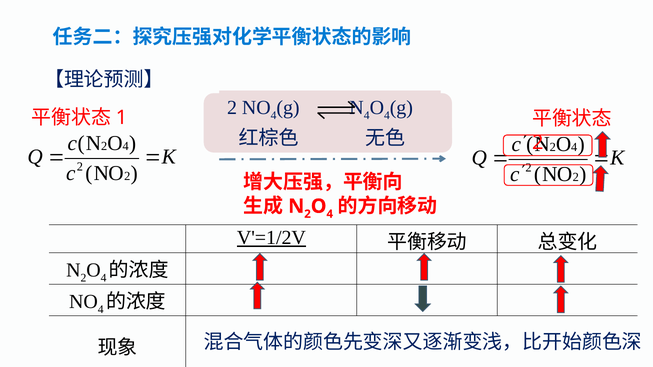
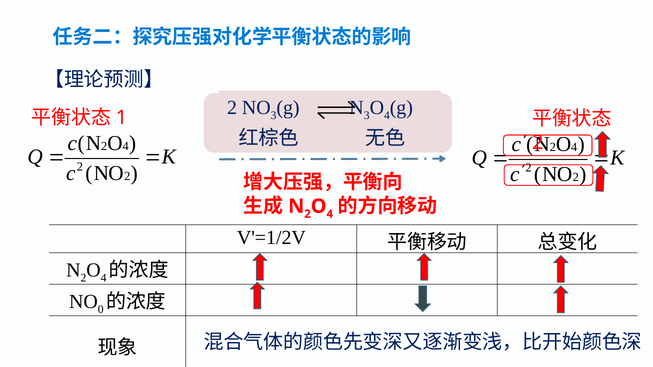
4: 4 -> 3 (274, 115)
4: 4 -> 3 (367, 115)
V'=1/2V underline: present -> none (271, 238)
4: 4 -> 0 (101, 310)
